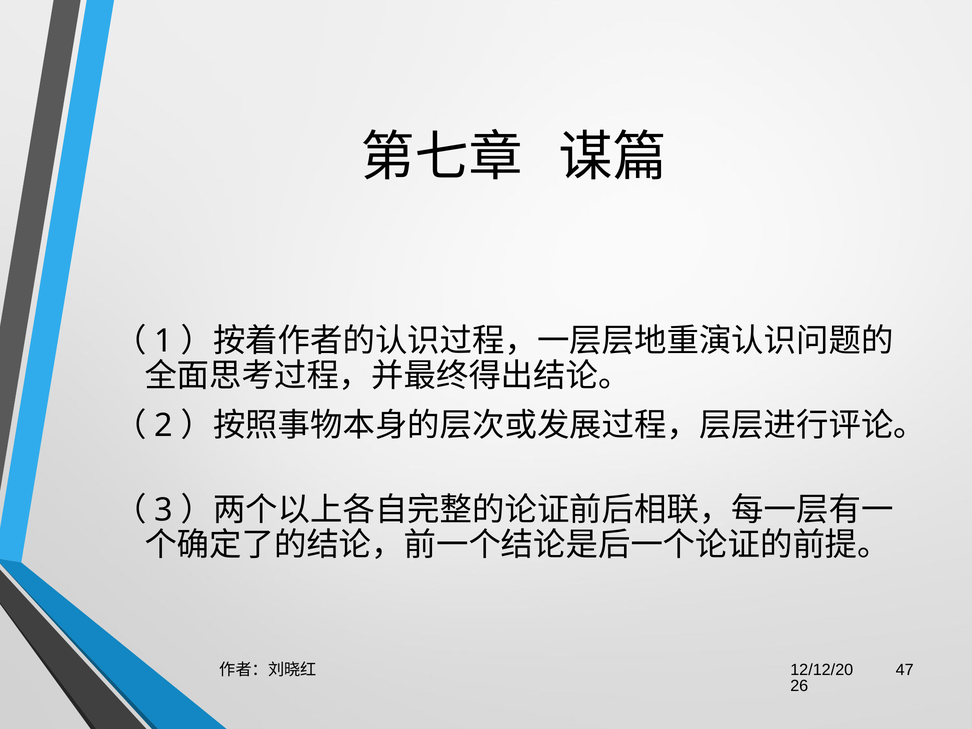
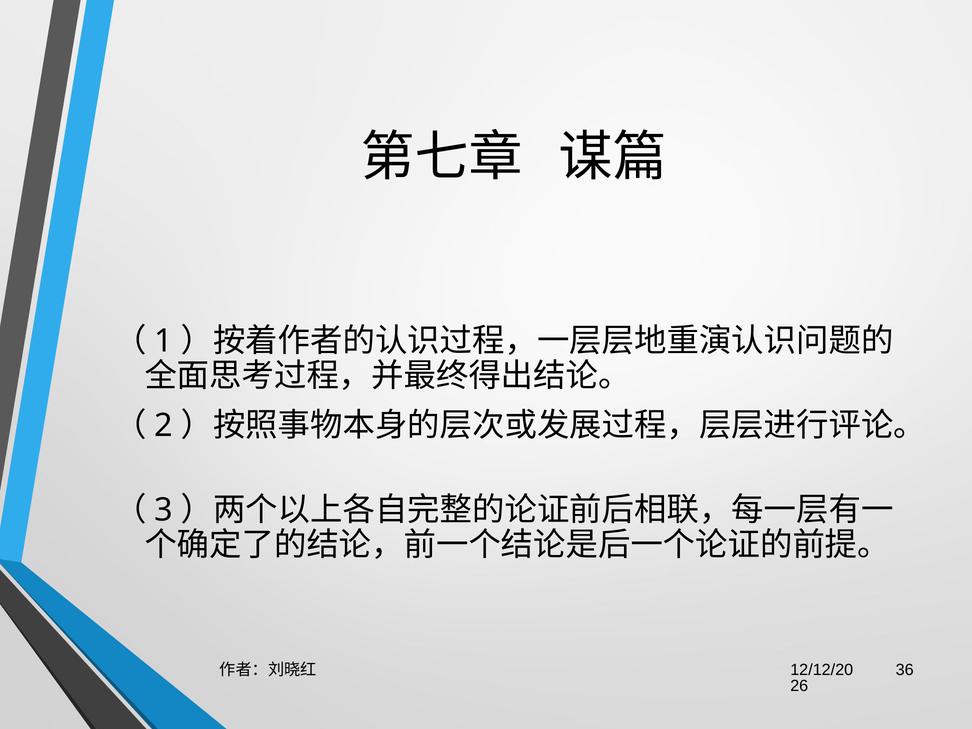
47: 47 -> 36 (905, 670)
